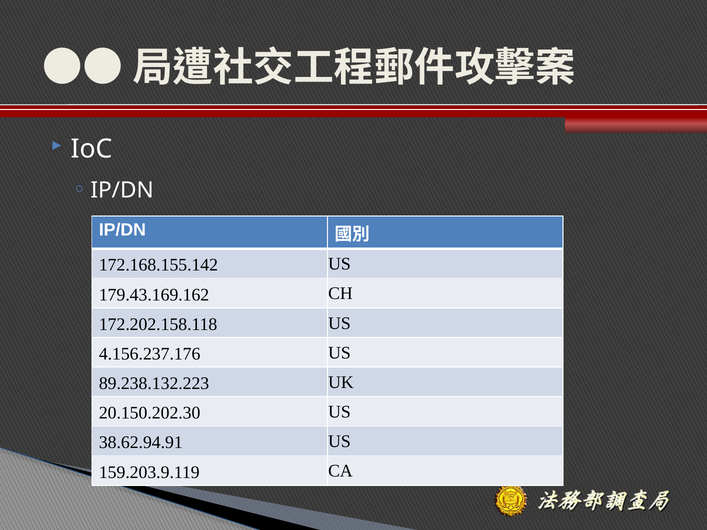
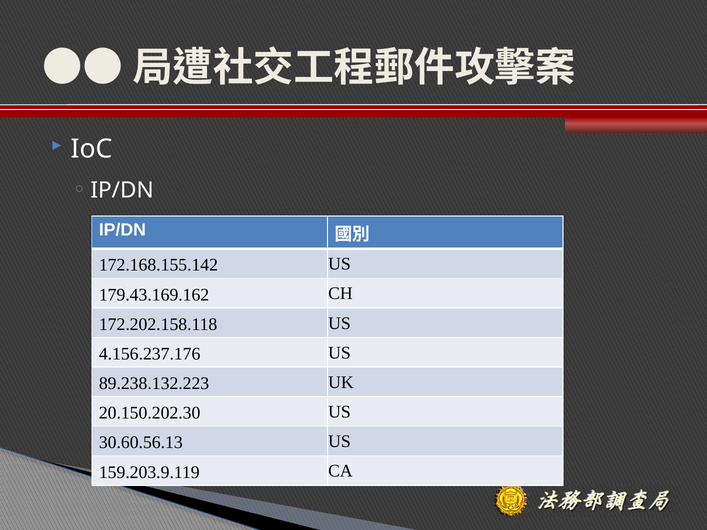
38.62.94.91: 38.62.94.91 -> 30.60.56.13 (141, 443)
